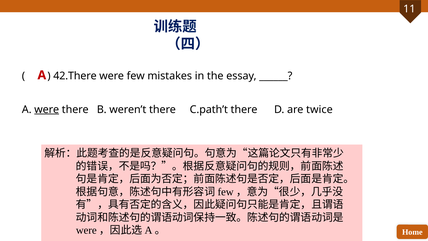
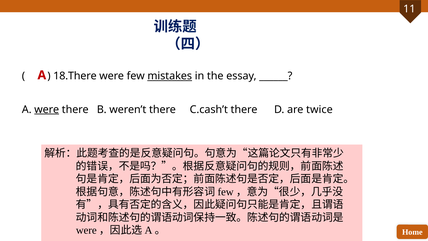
42.There: 42.There -> 18.There (75, 76)
mistakes underline: none -> present (170, 76)
C.path’t: C.path’t -> C.cash’t (209, 109)
